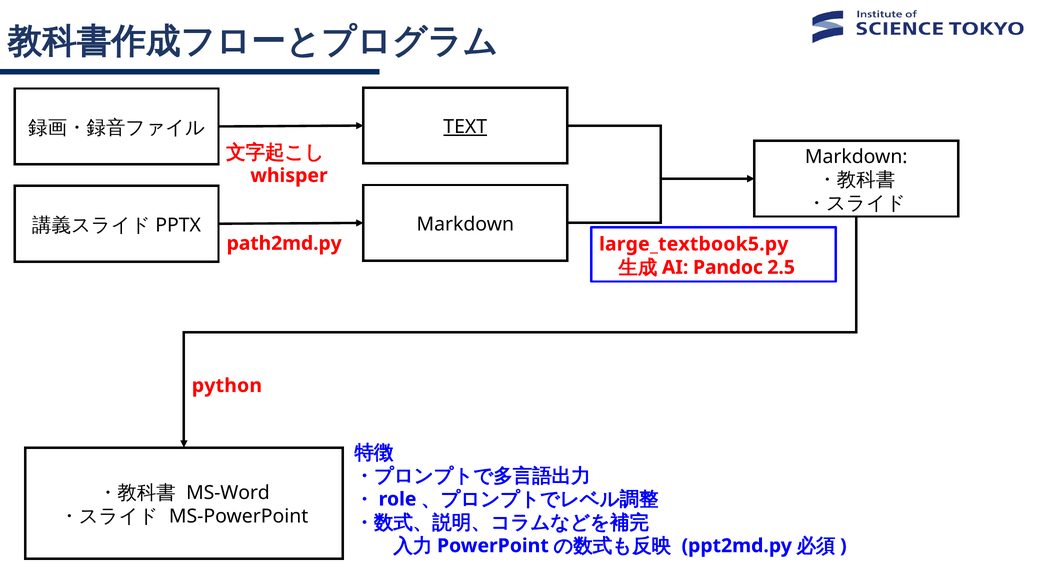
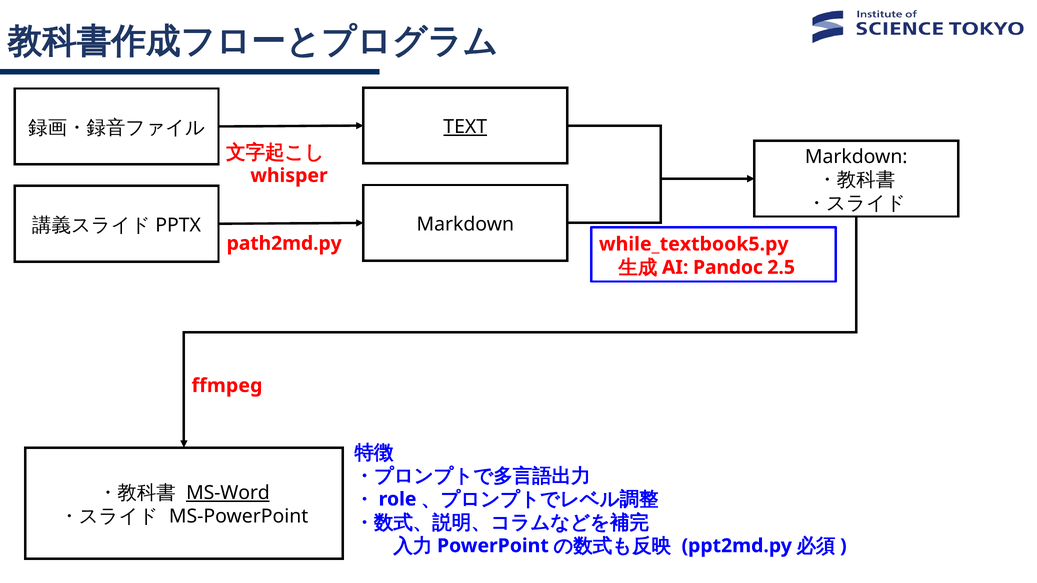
large_textbook5.py: large_textbook5.py -> while_textbook5.py (694, 244)
python: python -> ffmpeg (227, 386)
MS-Word underline: none -> present (228, 493)
